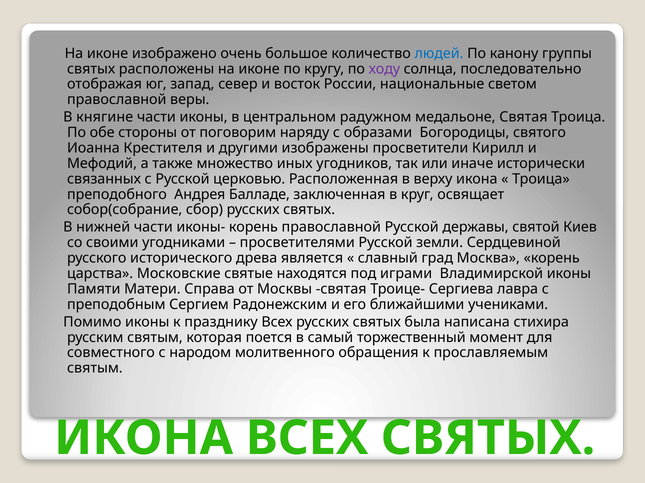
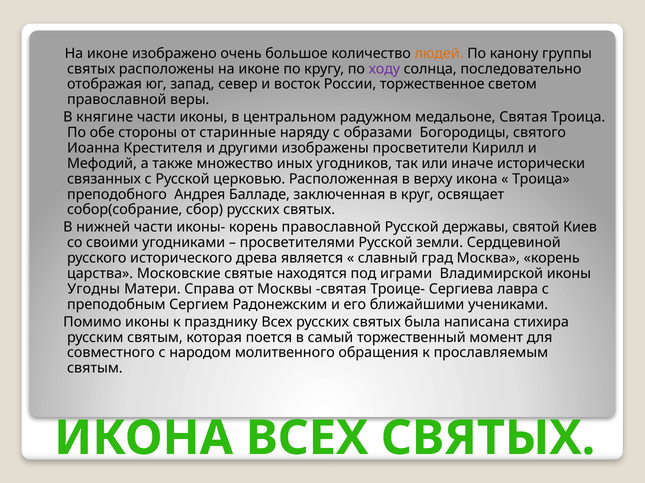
людей colour: blue -> orange (439, 53)
национальные: национальные -> торжественное (432, 84)
поговорим: поговорим -> старинные (238, 133)
Памяти: Памяти -> Угодны (94, 289)
